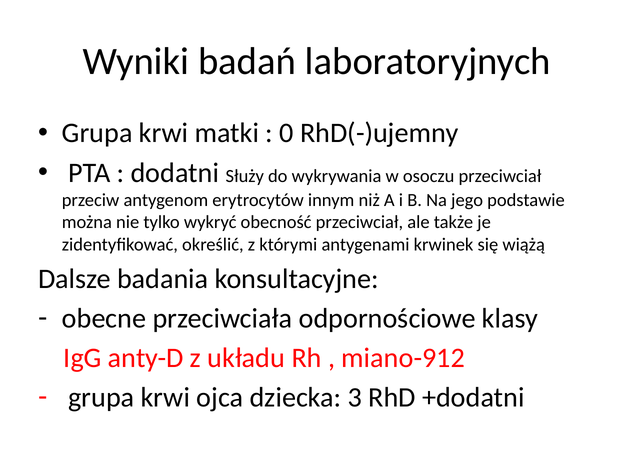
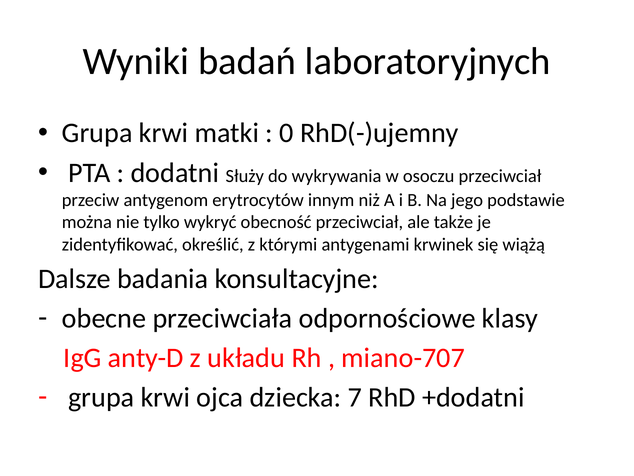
miano-912: miano-912 -> miano-707 (403, 358)
3: 3 -> 7 (355, 397)
